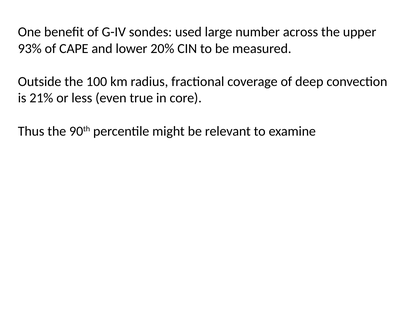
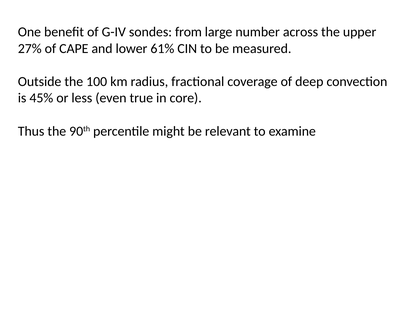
used: used -> from (188, 32)
93%: 93% -> 27% (30, 48)
20%: 20% -> 61% (162, 48)
21%: 21% -> 45% (41, 98)
